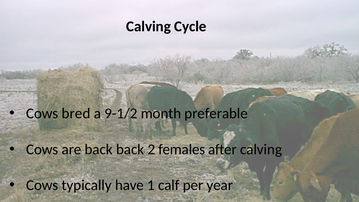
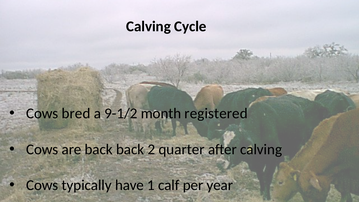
preferable: preferable -> registered (216, 113)
females: females -> quarter (182, 149)
